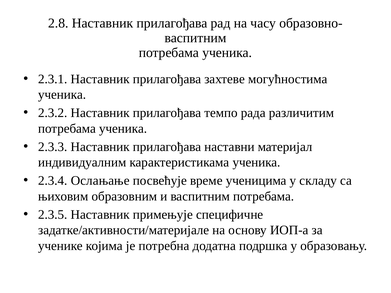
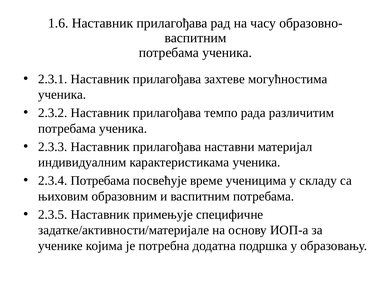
2.8: 2.8 -> 1.6 (58, 23)
2.3.4 Oслaњaњe: Oслaњaњe -> Потребама (100, 181)
